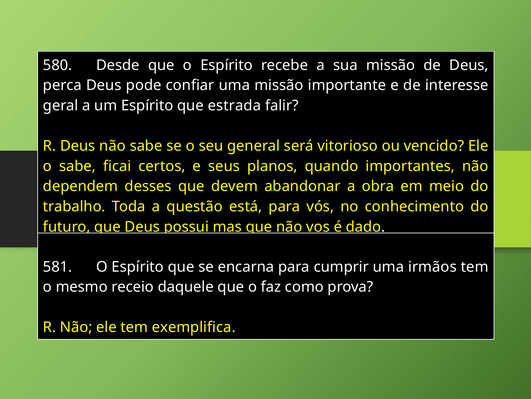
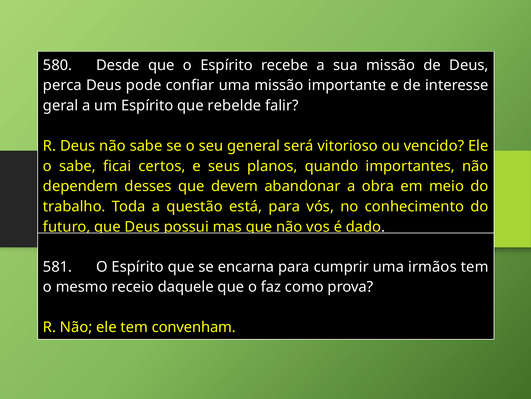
estrada: estrada -> rebelde (234, 105)
exemplifica: exemplifica -> convenham (194, 327)
